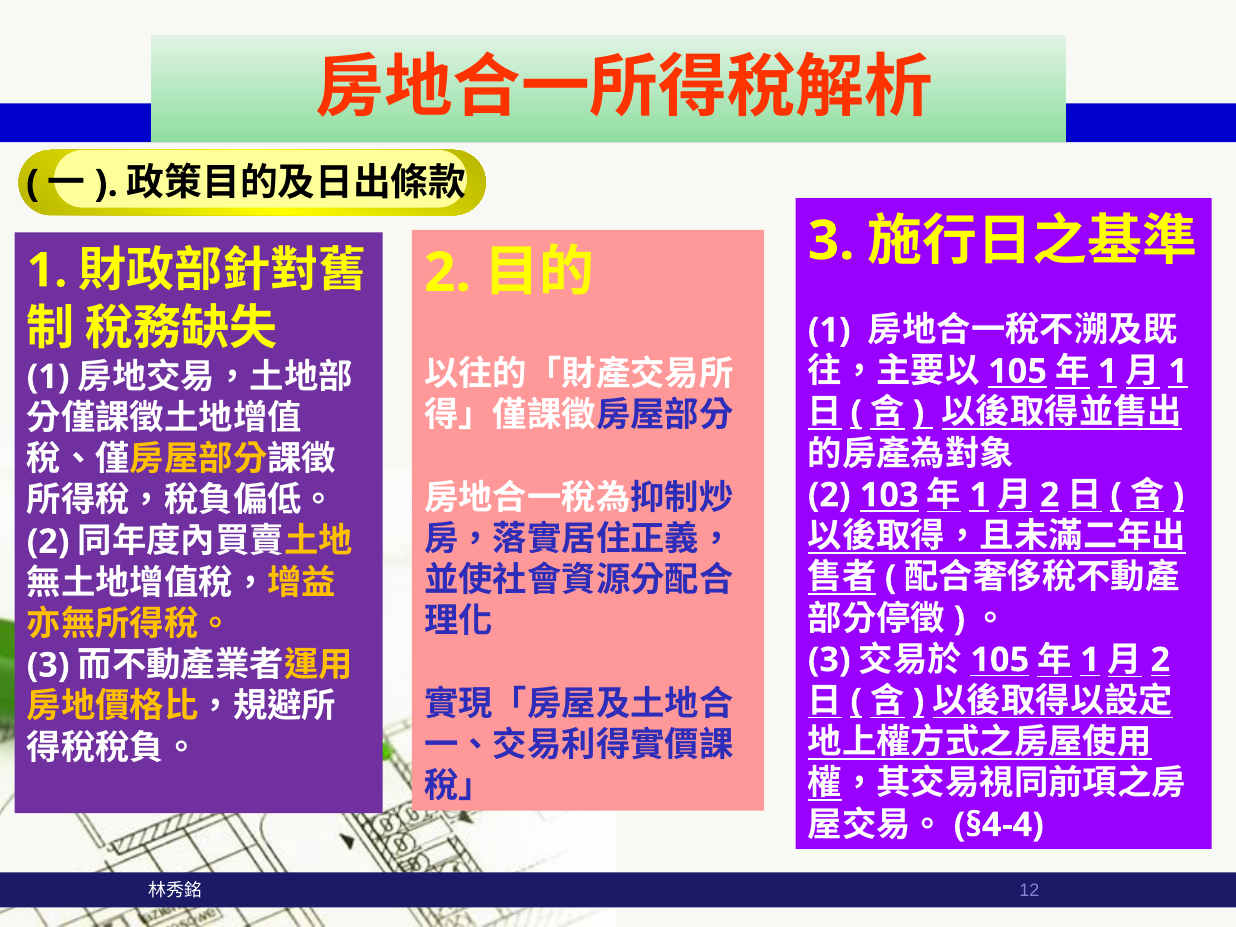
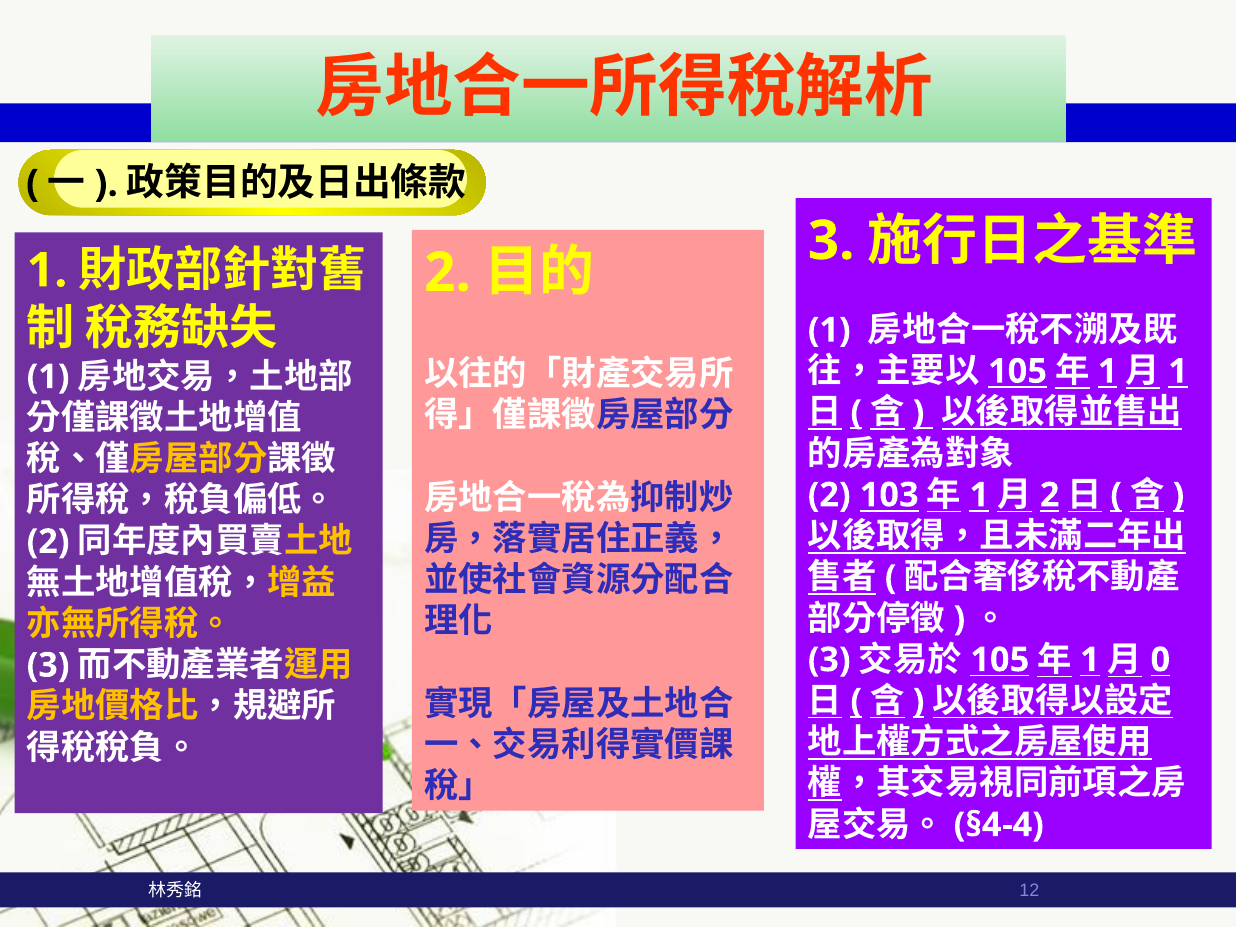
2: 2 -> 0 (1160, 660)
